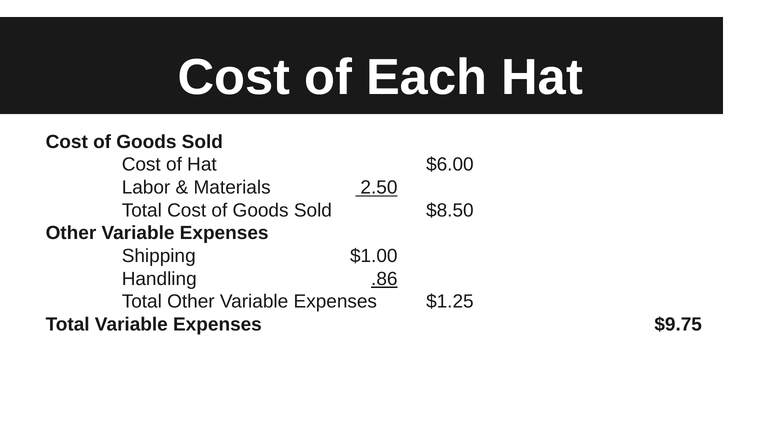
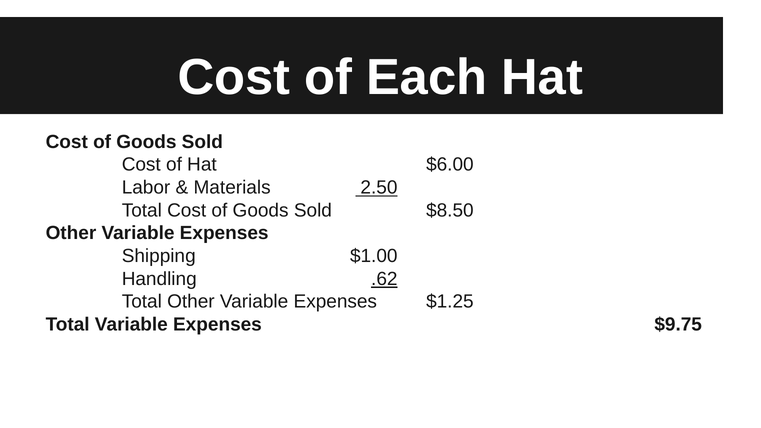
.86: .86 -> .62 (384, 279)
